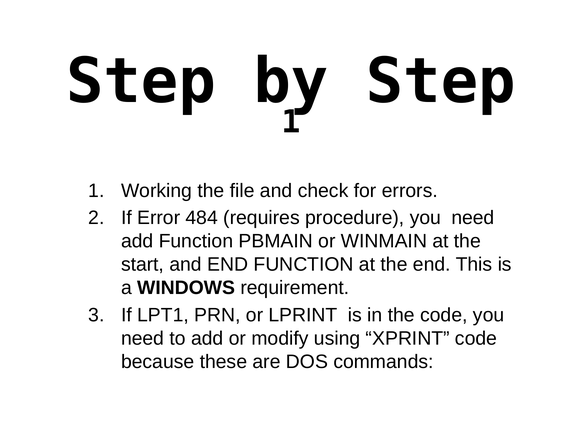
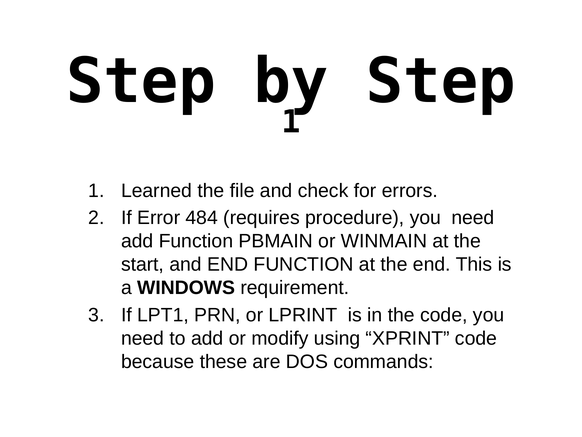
Working: Working -> Learned (157, 191)
